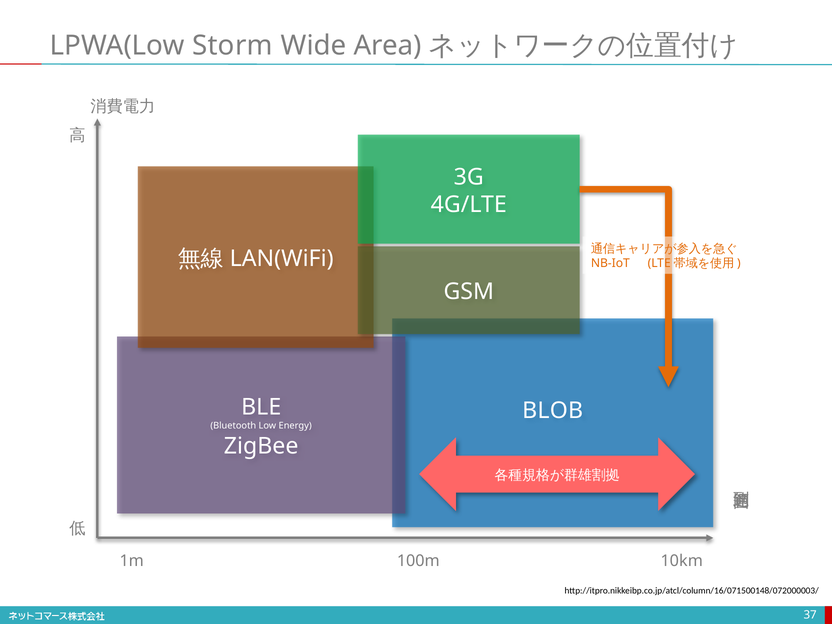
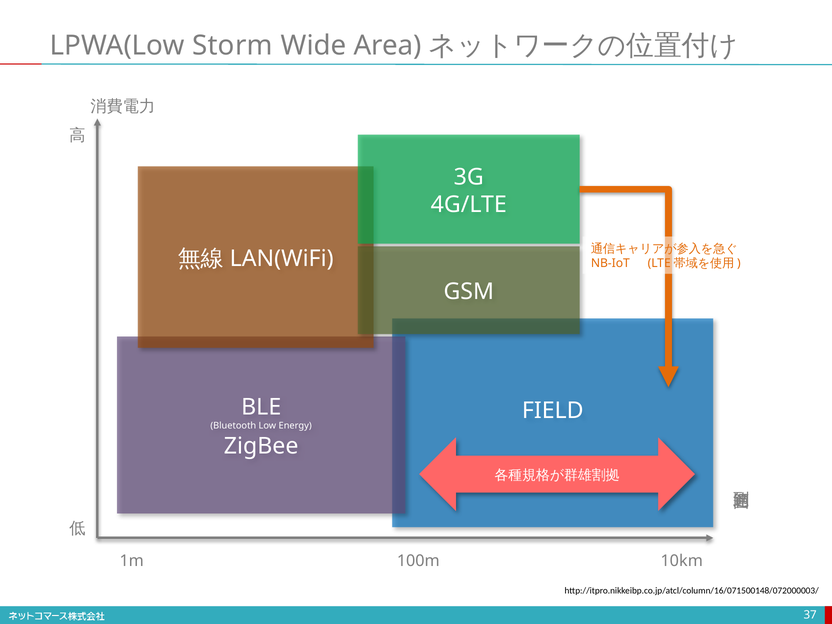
BLOB: BLOB -> FIELD (553, 411)
